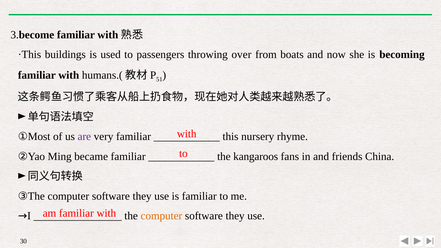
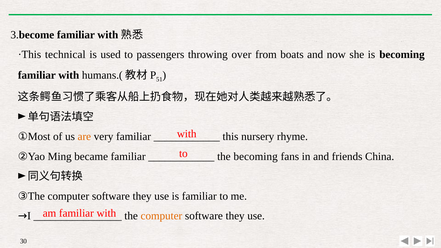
buildings: buildings -> technical (65, 55)
are colour: purple -> orange (84, 137)
the kangaroos: kangaroos -> becoming (256, 156)
